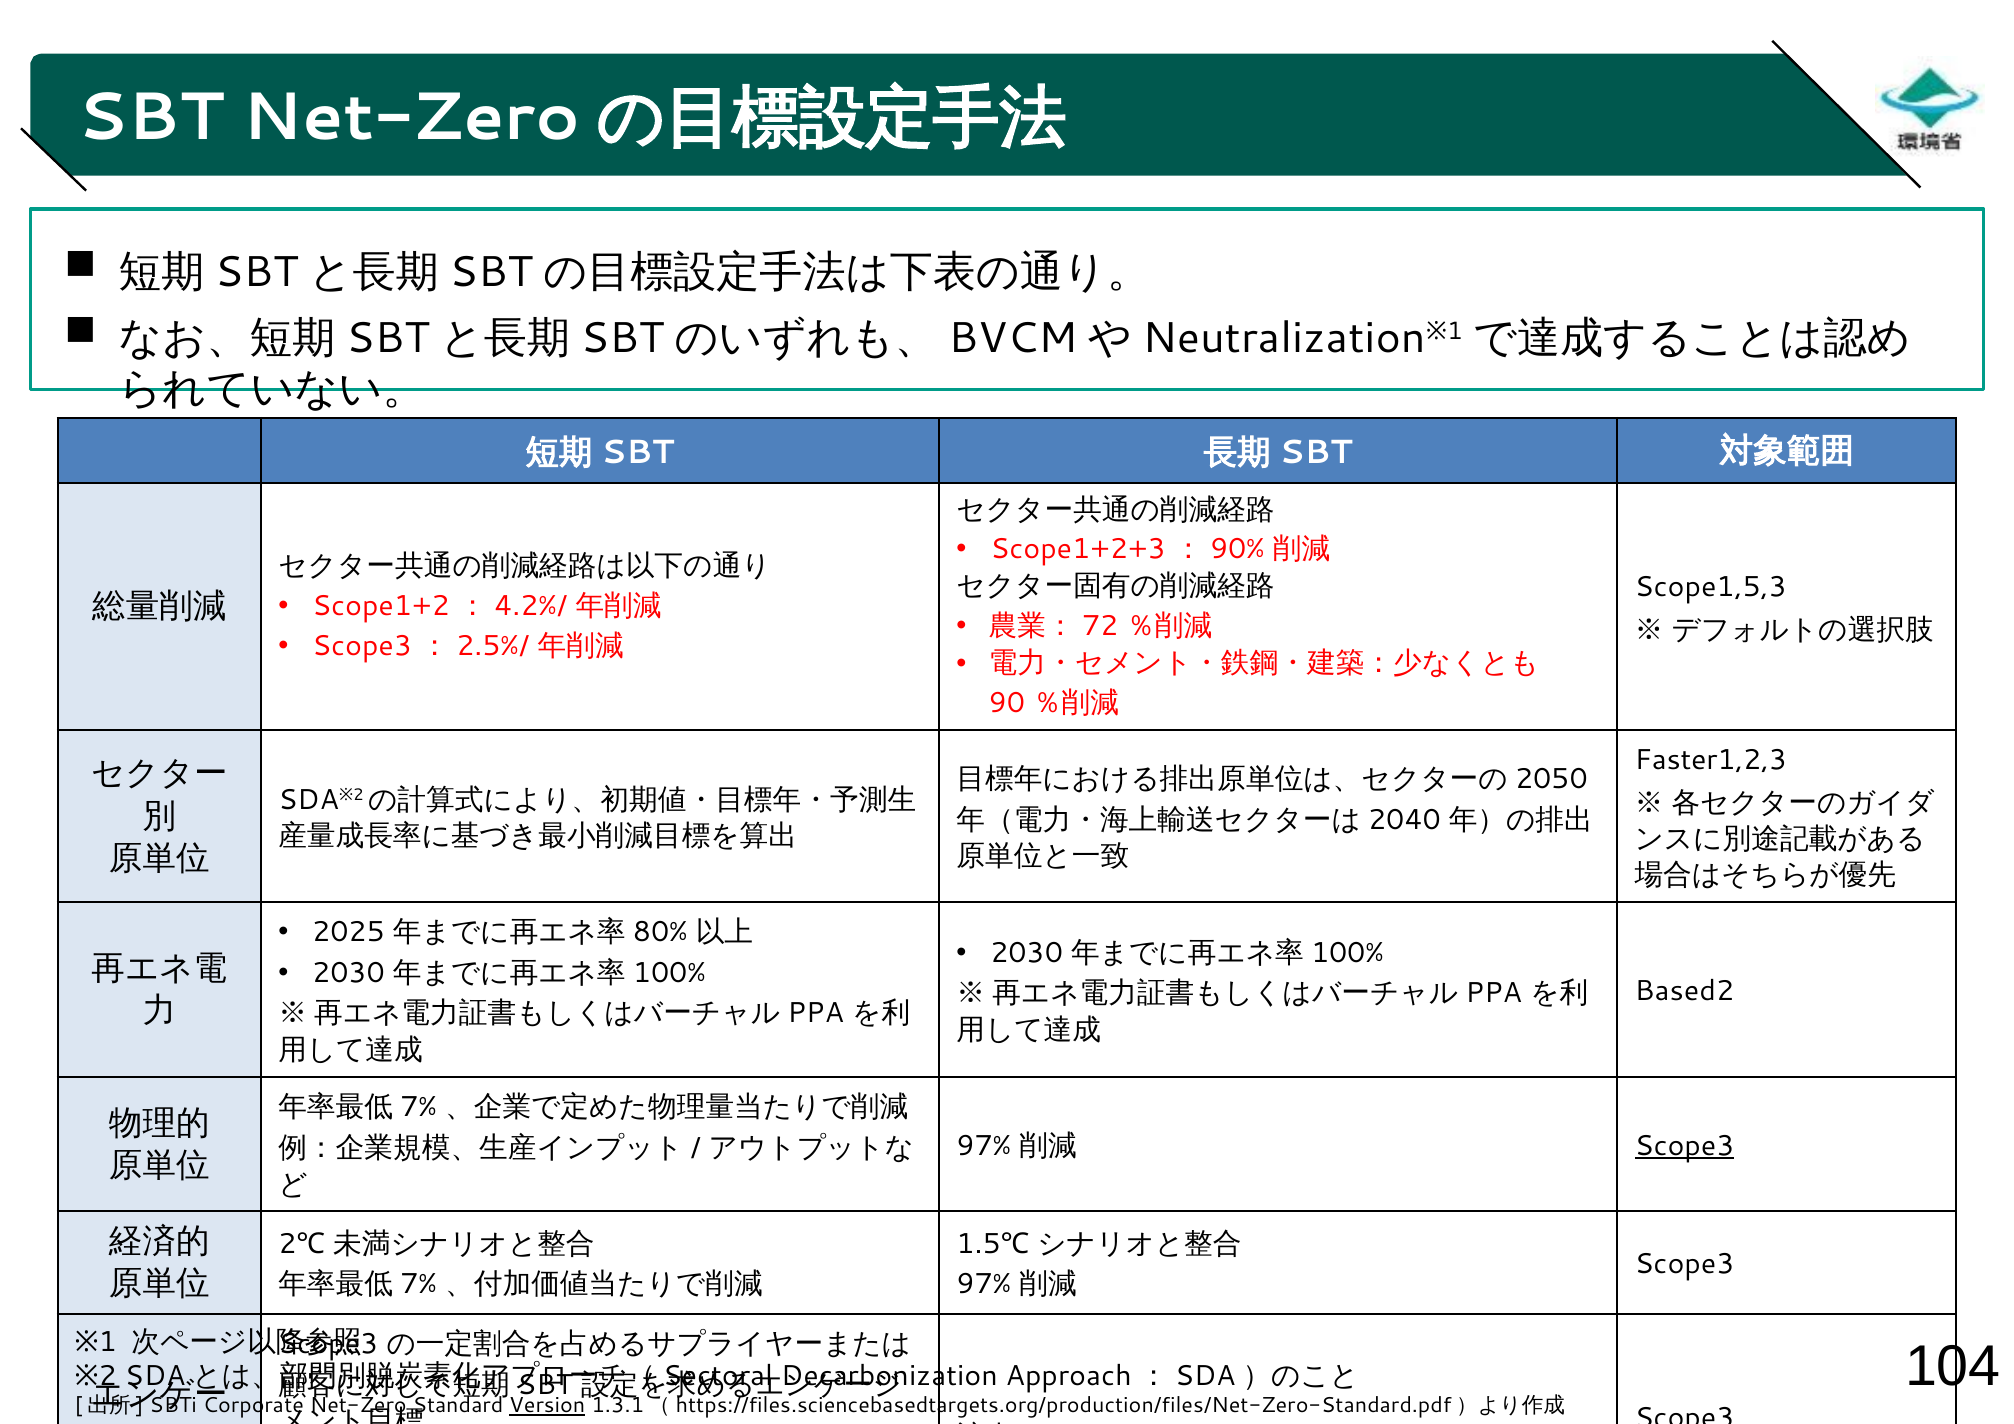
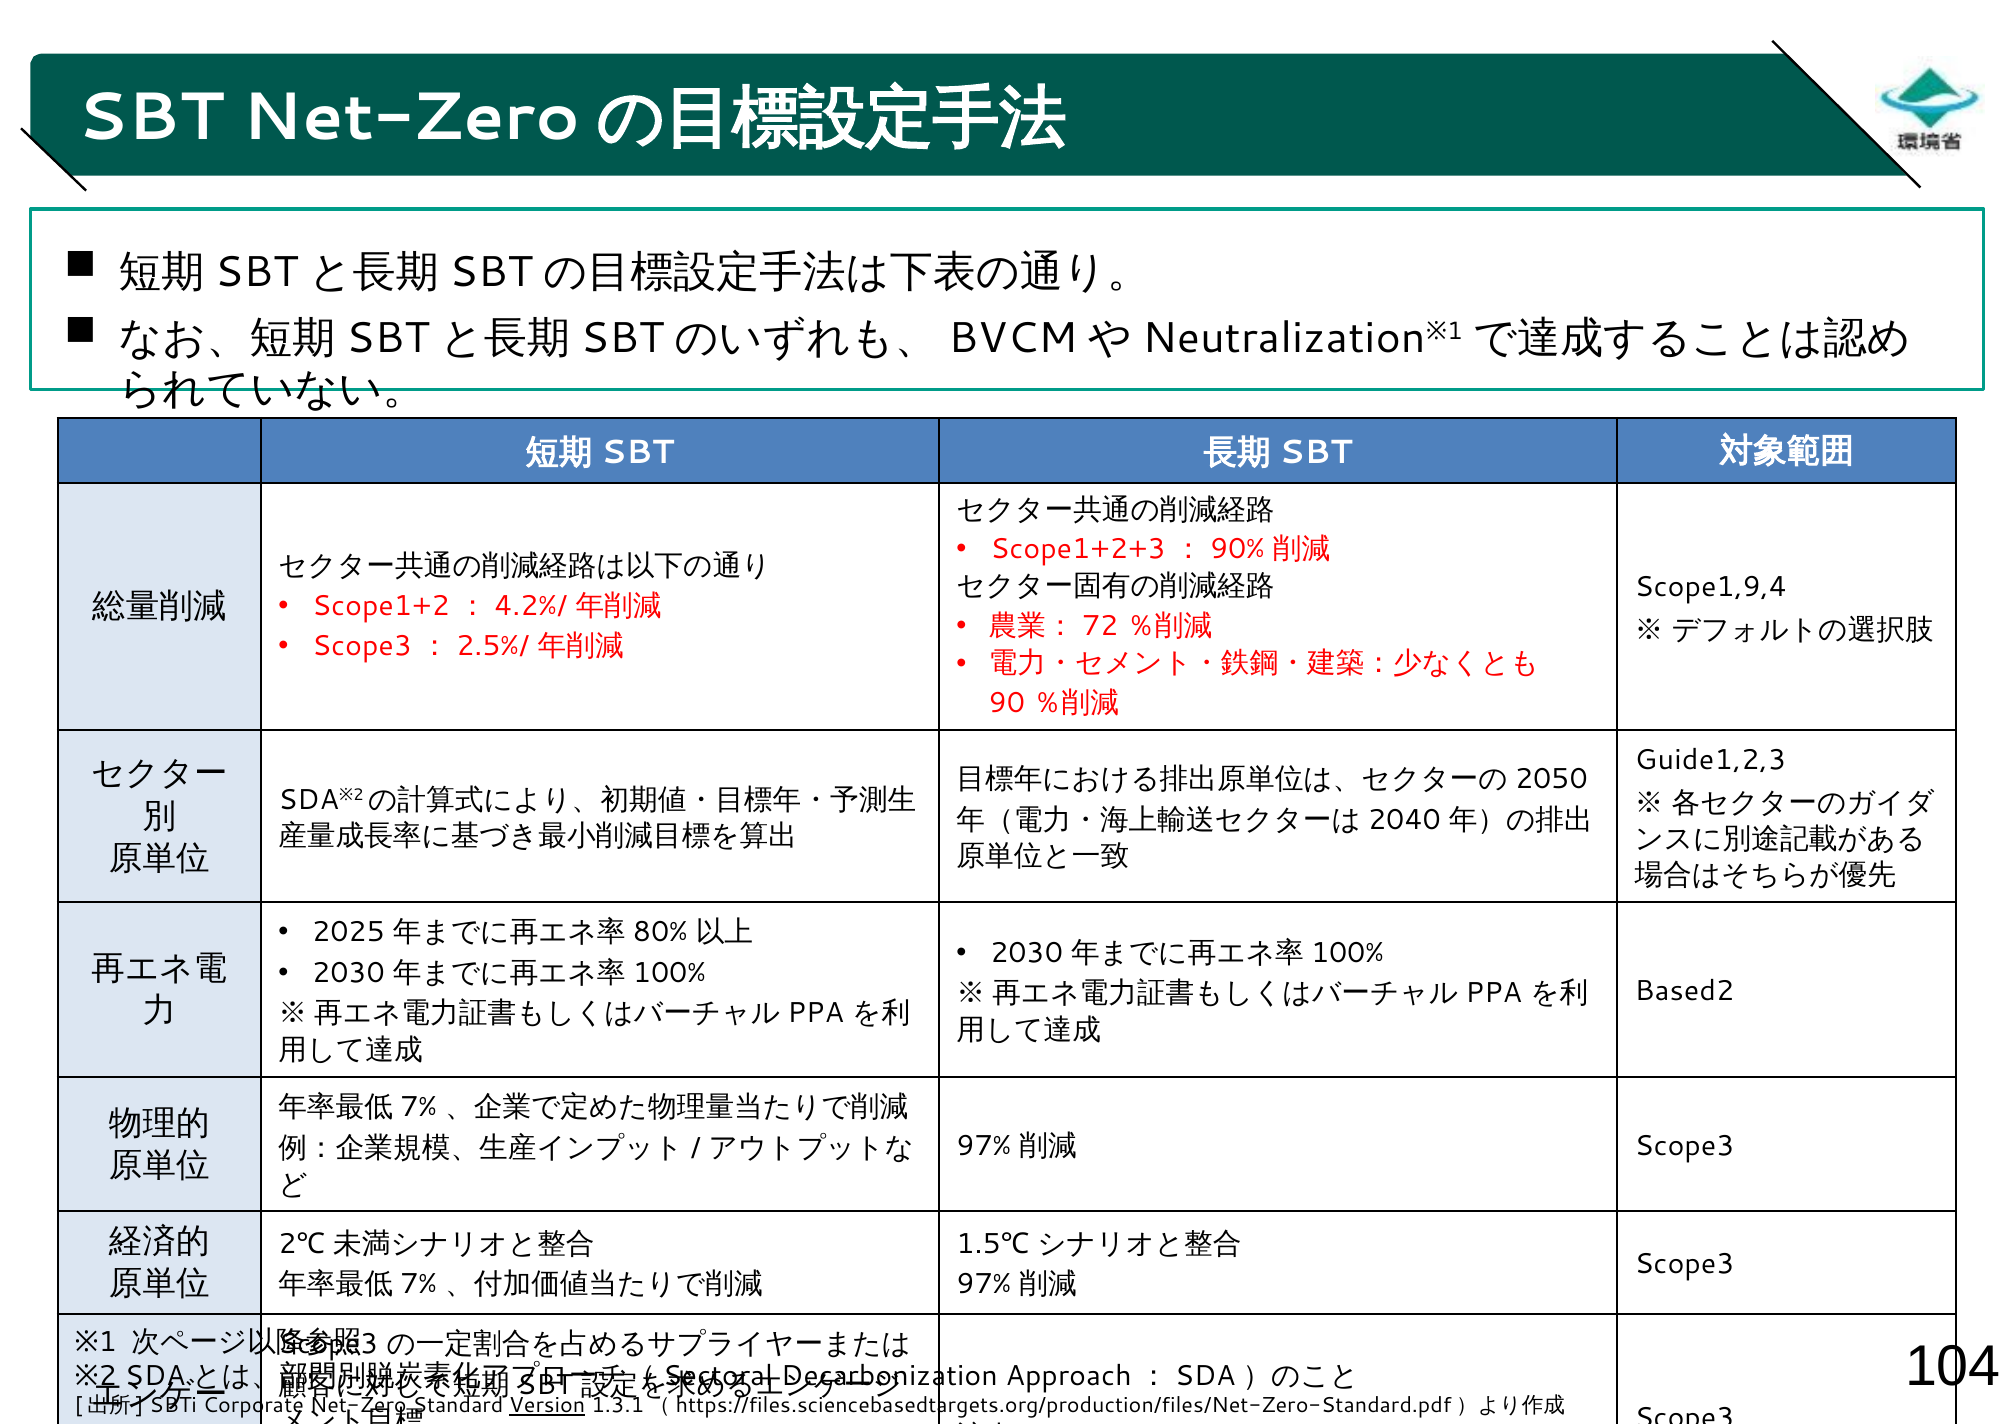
Scope1,5,3: Scope1,5,3 -> Scope1,9,4 (1711, 587)
Faster1,2,3: Faster1,2,3 -> Guide1,2,3 (1711, 760)
Scope3 underline: present -> none (1685, 1146)
